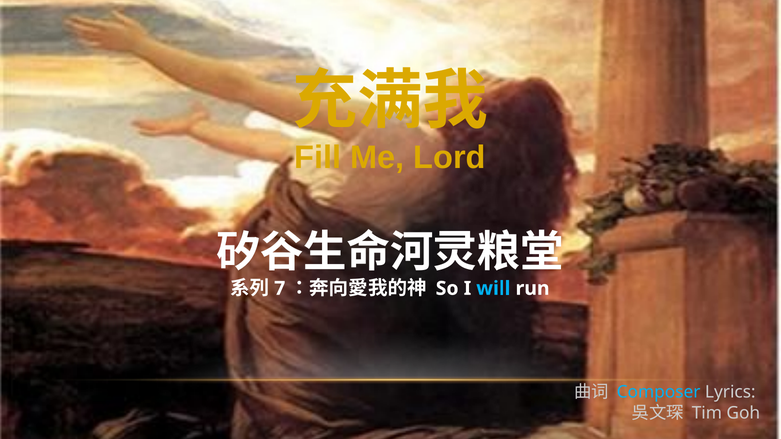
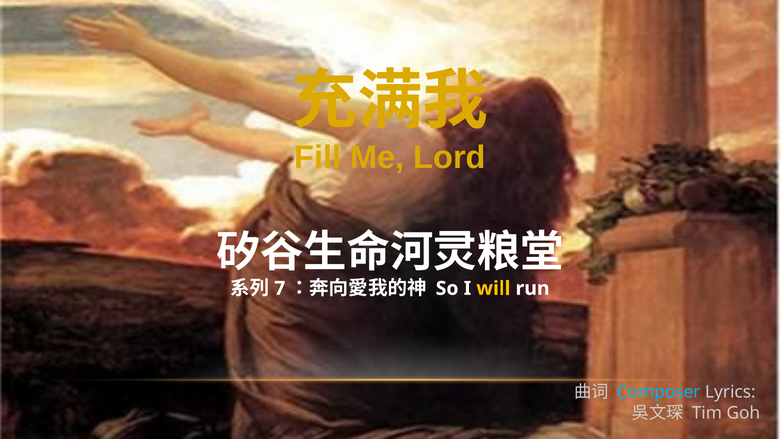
will colour: light blue -> yellow (493, 289)
